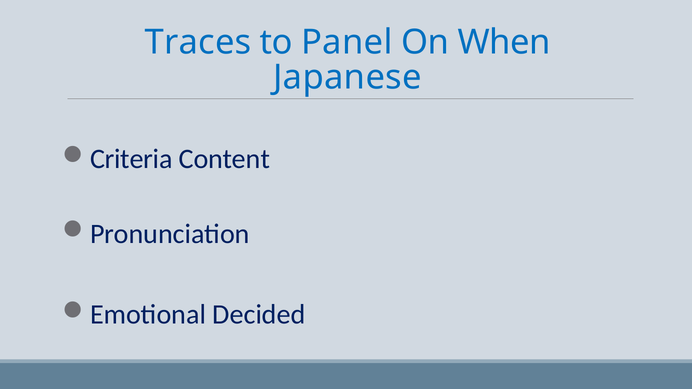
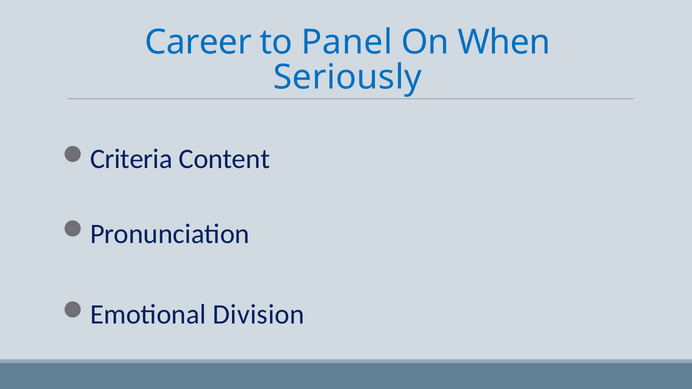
Traces: Traces -> Career (198, 42)
Japanese: Japanese -> Seriously (348, 78)
Decided: Decided -> Division (259, 315)
